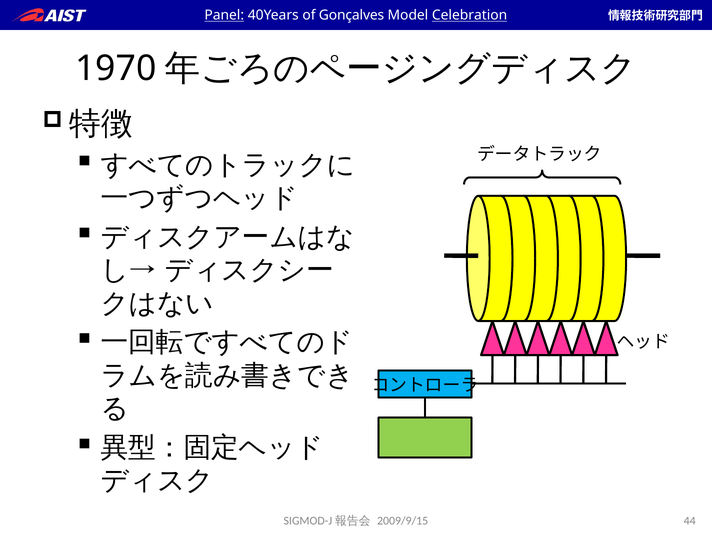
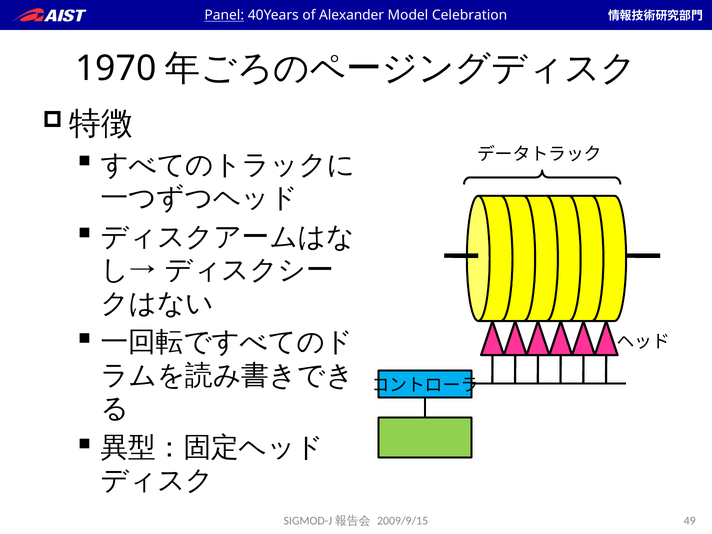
Gonçalves: Gonçalves -> Alexander (352, 15)
Celebration underline: present -> none (470, 15)
44: 44 -> 49 (690, 521)
